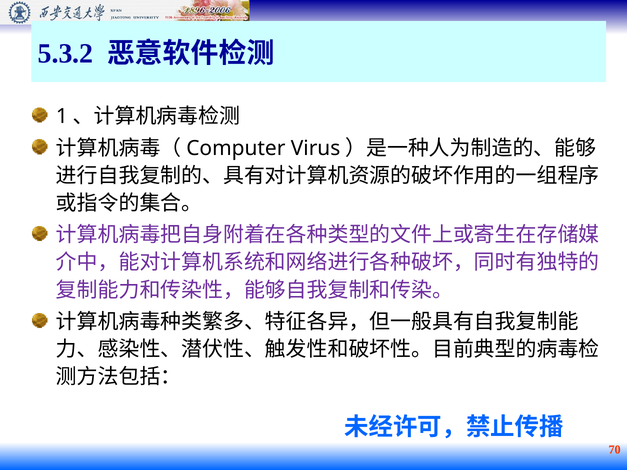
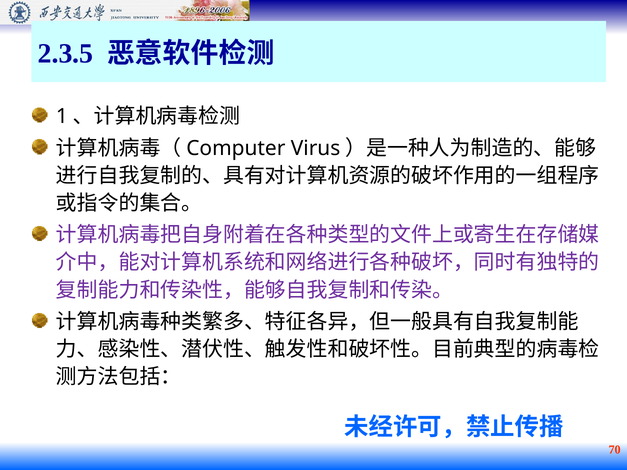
5.3.2: 5.3.2 -> 2.3.5 (65, 53)
